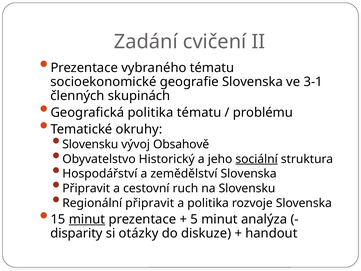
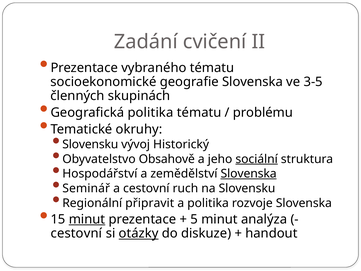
3-1: 3-1 -> 3-5 (313, 82)
Obsahově: Obsahově -> Historický (181, 144)
Historický: Historický -> Obsahově (167, 159)
Slovenska underline: none -> present (249, 174)
Připravit: Připravit -> Seminář (86, 188)
disparity: disparity -> cestovní (76, 233)
otázky underline: none -> present (139, 233)
